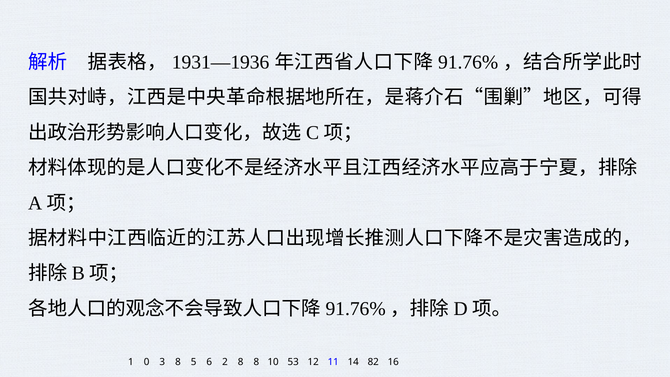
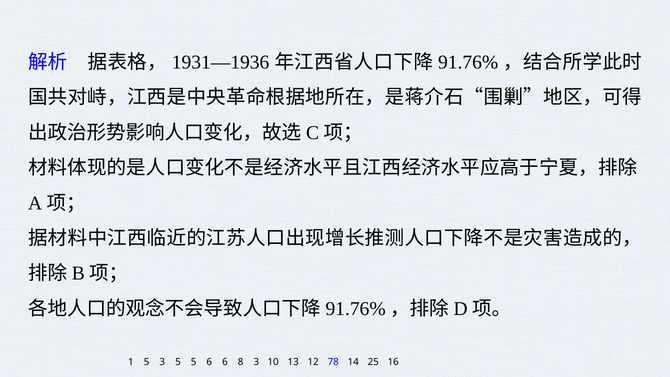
1 0: 0 -> 5 (147, 362)
3 8: 8 -> 5 (178, 362)
6 2: 2 -> 6 (225, 362)
8 8: 8 -> 3 (256, 362)
53: 53 -> 13 (293, 362)
11: 11 -> 78 (333, 362)
82: 82 -> 25 (373, 362)
